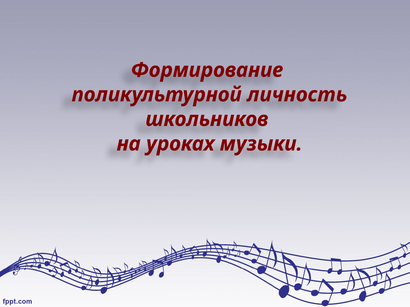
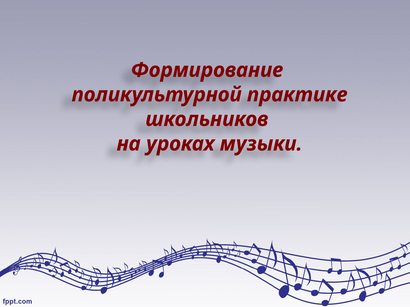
личность: личность -> практике (297, 95)
